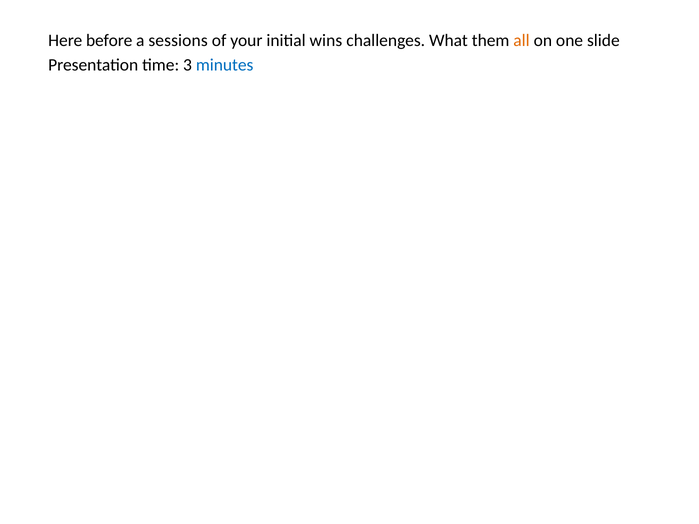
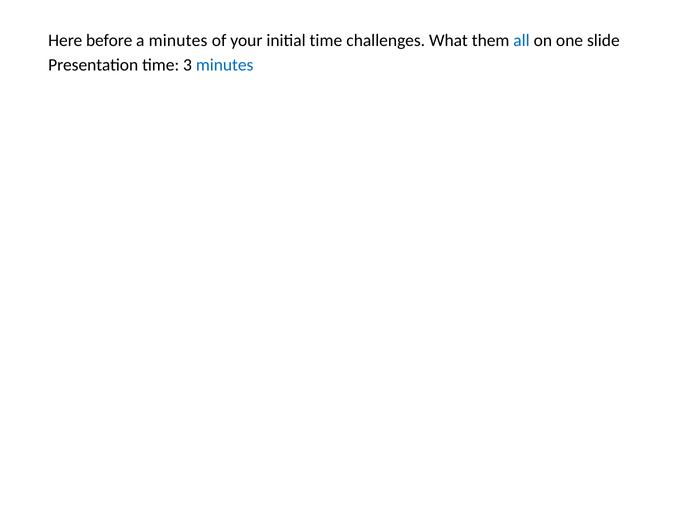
a sessions: sessions -> minutes (178, 41)
initial wins: wins -> time (326, 41)
all colour: orange -> blue (522, 41)
